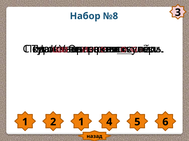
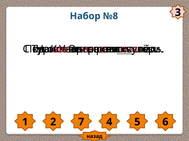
2 1: 1 -> 7 (81, 123)
